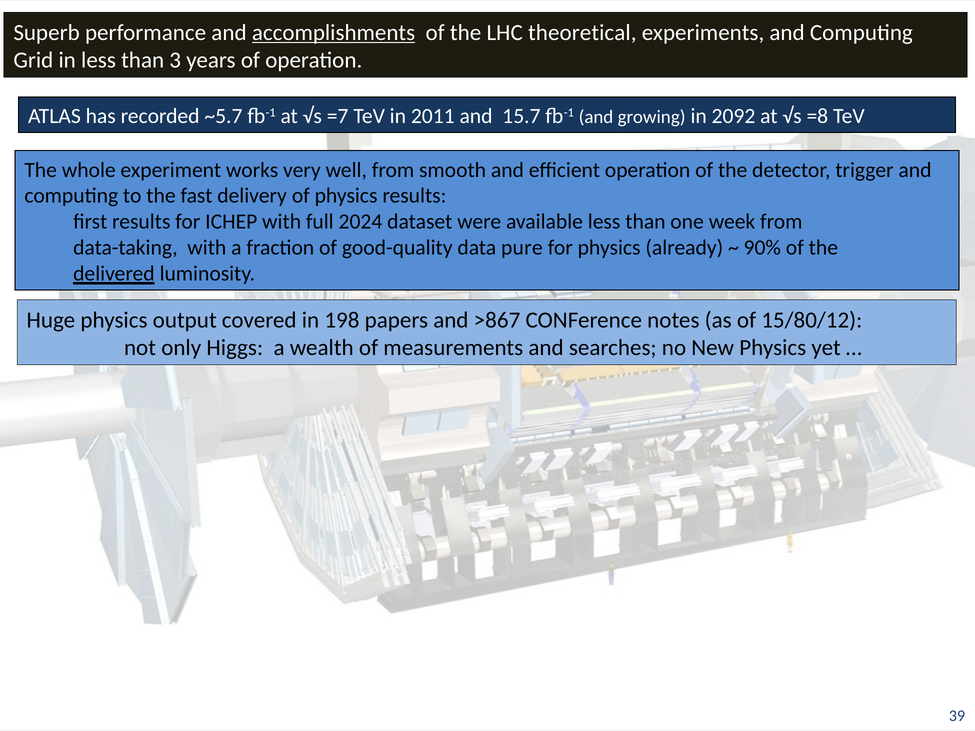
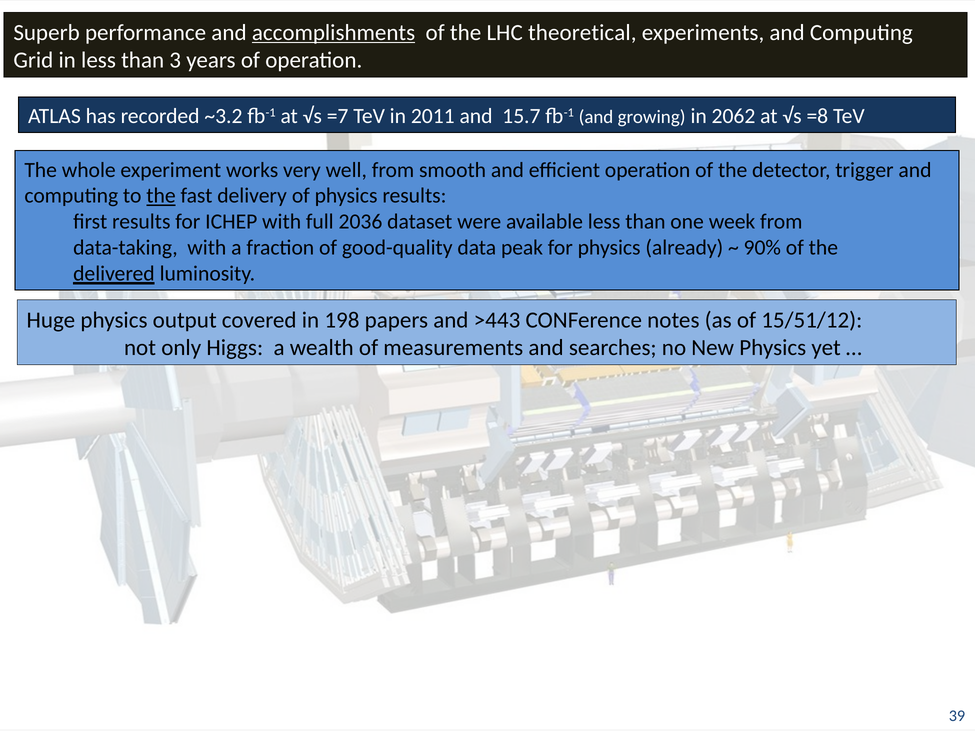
~5.7: ~5.7 -> ~3.2 (223, 116)
2092: 2092 -> 2062 (733, 116)
the underline: none -> present (161, 196)
2024: 2024 -> 2036 (360, 222)
pure: pure -> peak (522, 248)
>867: >867 -> >443 (497, 320)
15/80/12: 15/80/12 -> 15/51/12 (812, 320)
